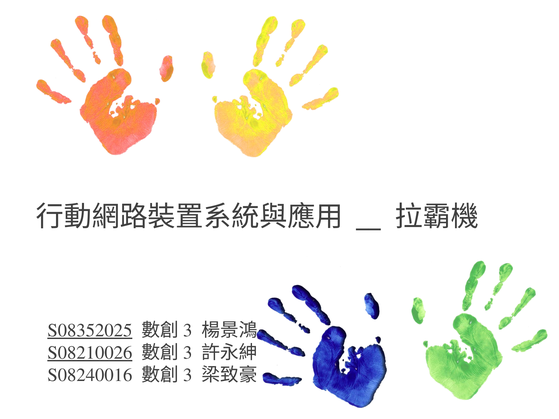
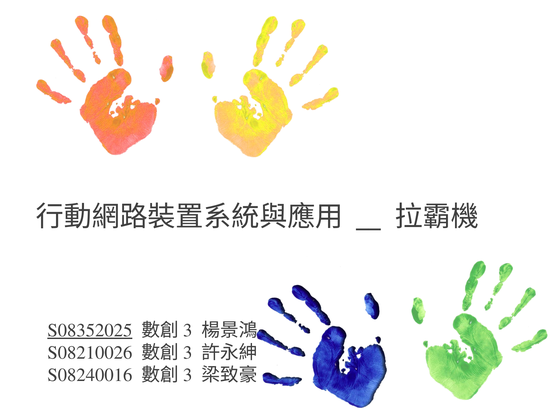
S08210026 underline: present -> none (90, 353)
